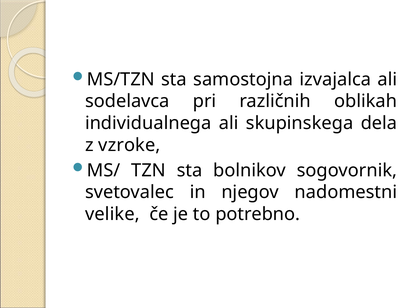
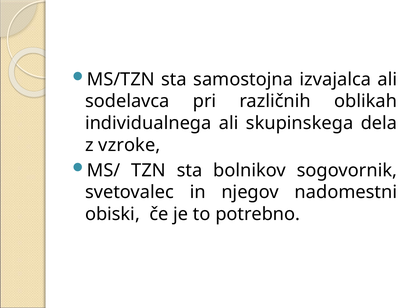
velike: velike -> obiski (112, 214)
